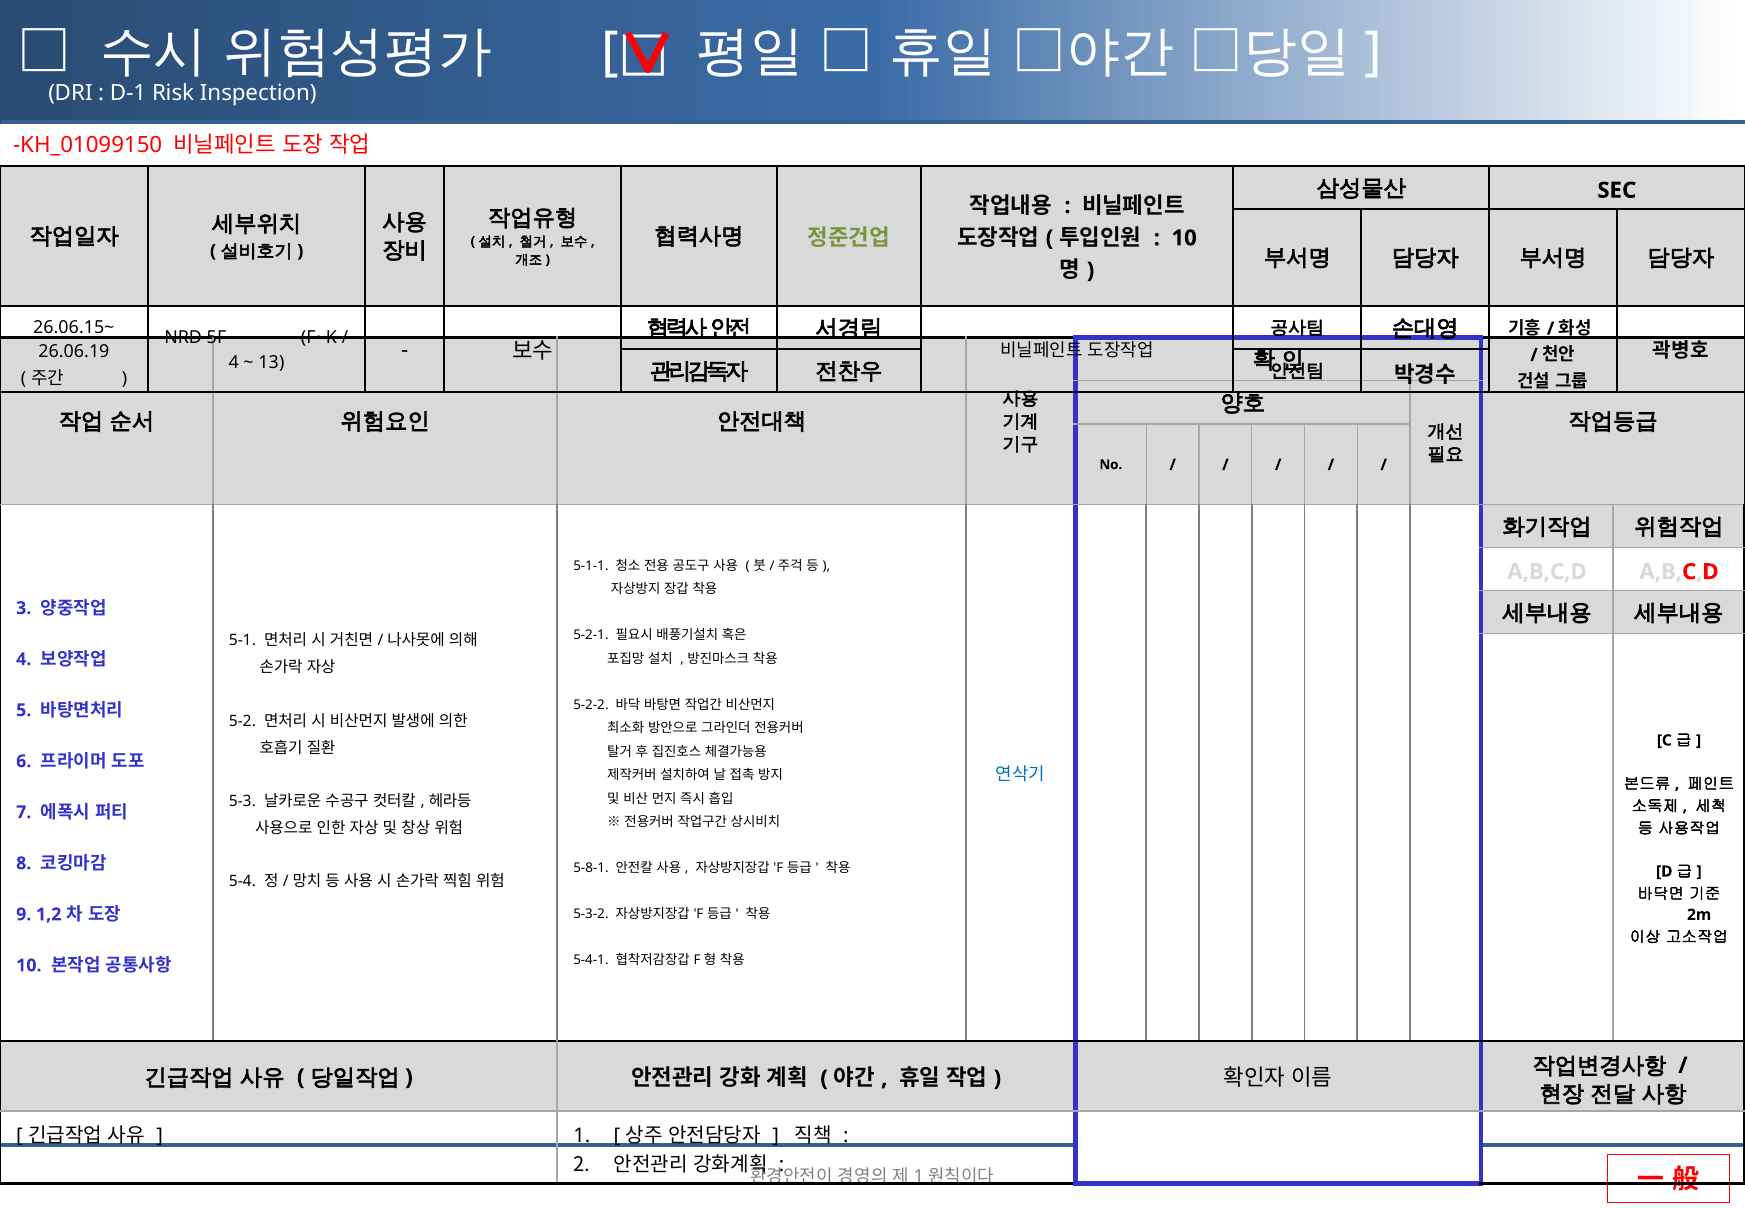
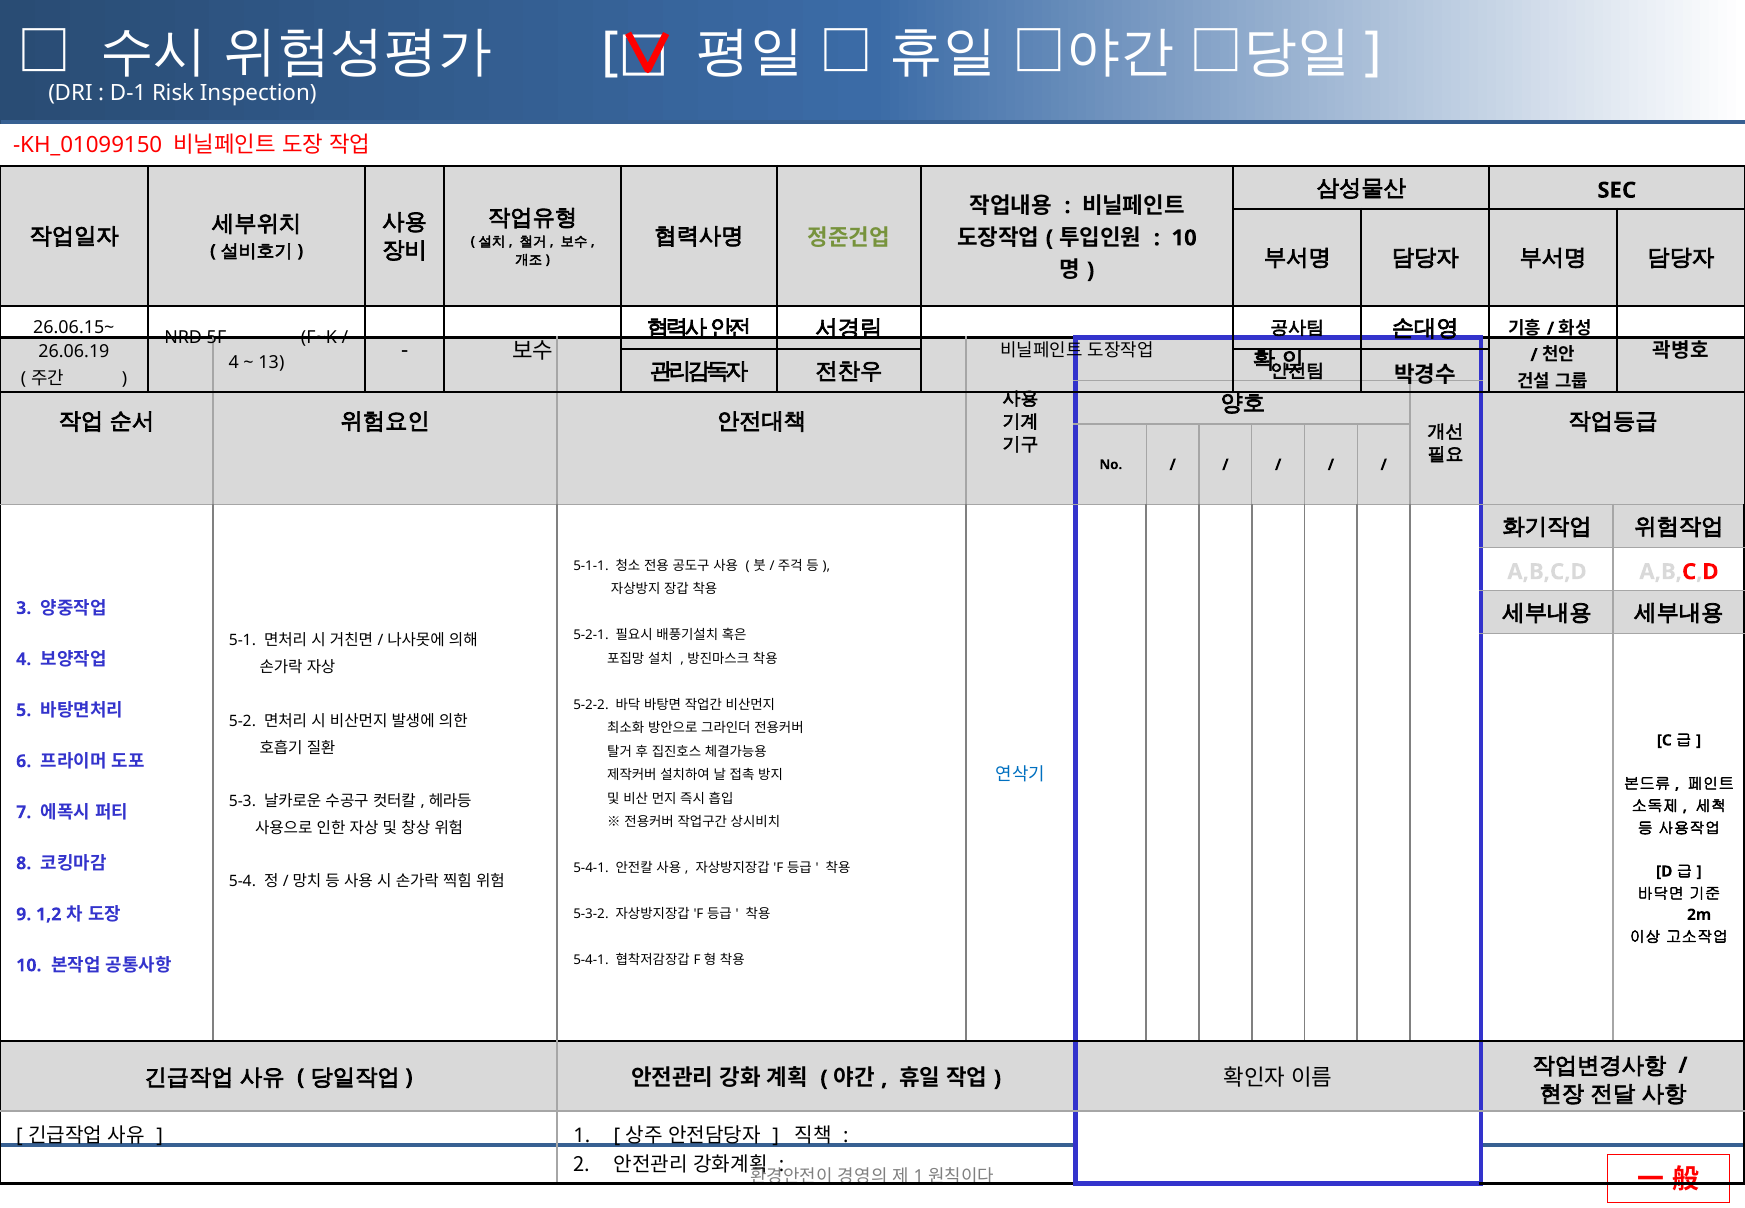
5-8-1: 5-8-1 -> 5-4-1 (591, 868)
